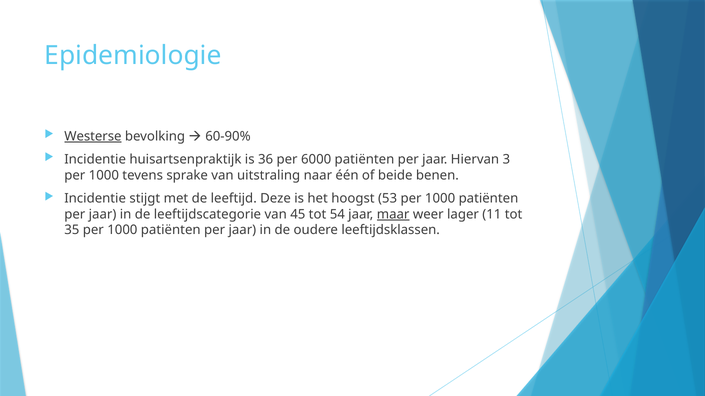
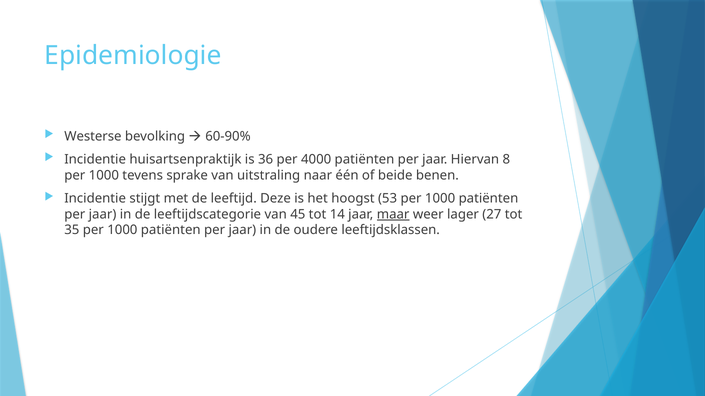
Westerse underline: present -> none (93, 136)
6000: 6000 -> 4000 (316, 160)
3: 3 -> 8 (506, 160)
54: 54 -> 14 (337, 215)
11: 11 -> 27 (492, 215)
